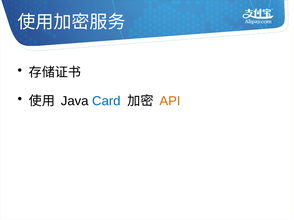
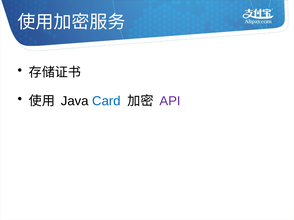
API colour: orange -> purple (170, 101)
